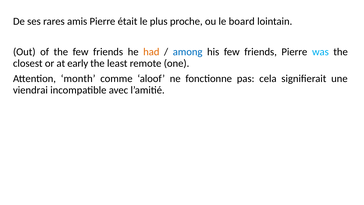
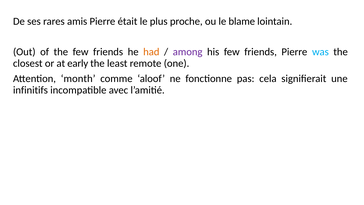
board: board -> blame (242, 21)
among colour: blue -> purple (188, 52)
viendrai: viendrai -> infinitifs (30, 90)
